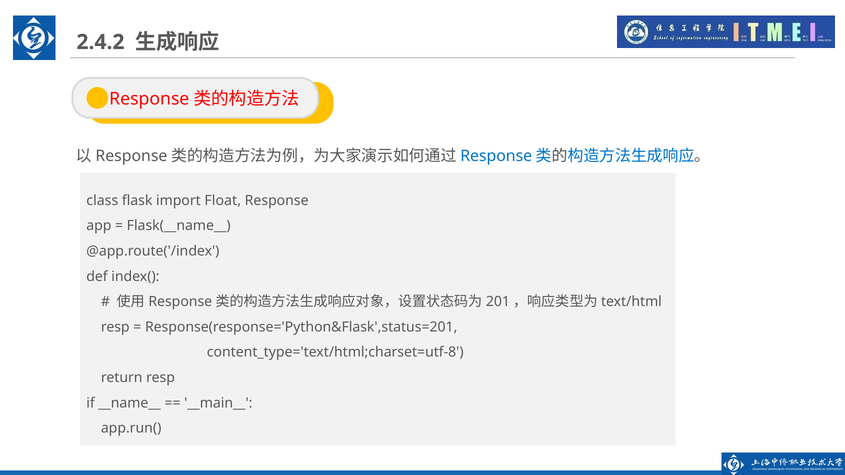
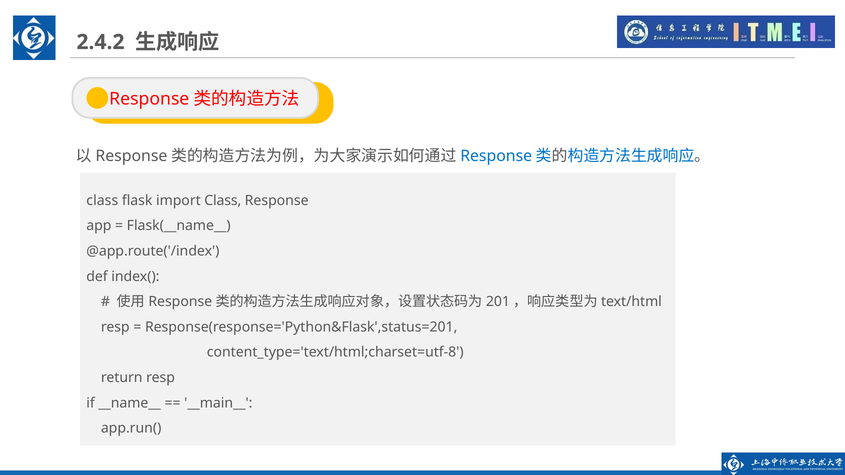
import Float: Float -> Class (223, 201)
